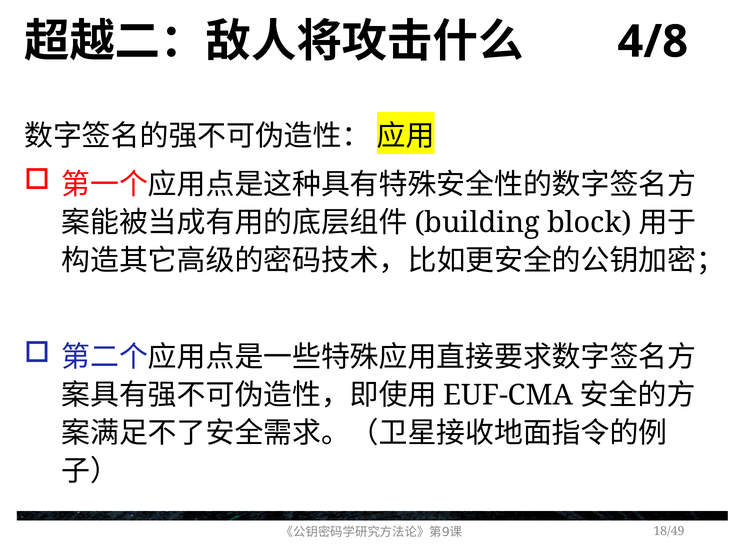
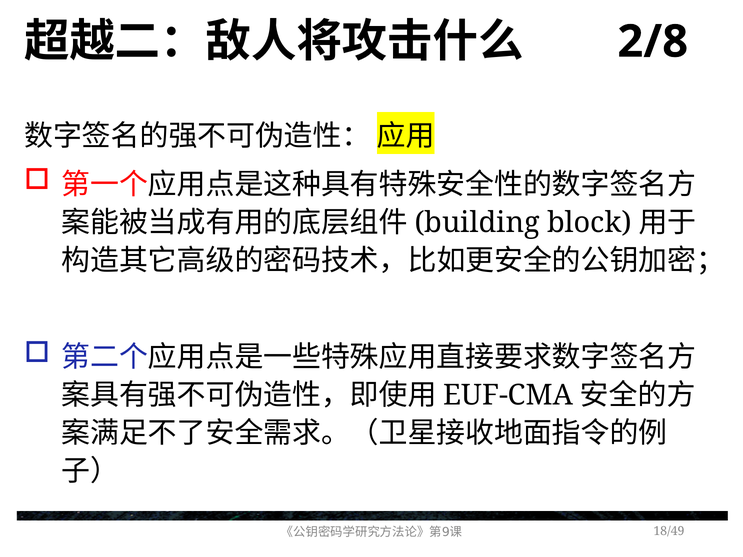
4/8: 4/8 -> 2/8 (653, 42)
